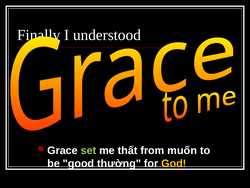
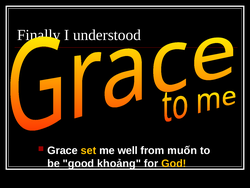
set colour: light green -> yellow (88, 150)
thất: thất -> well (128, 150)
thường: thường -> khoảng (119, 163)
